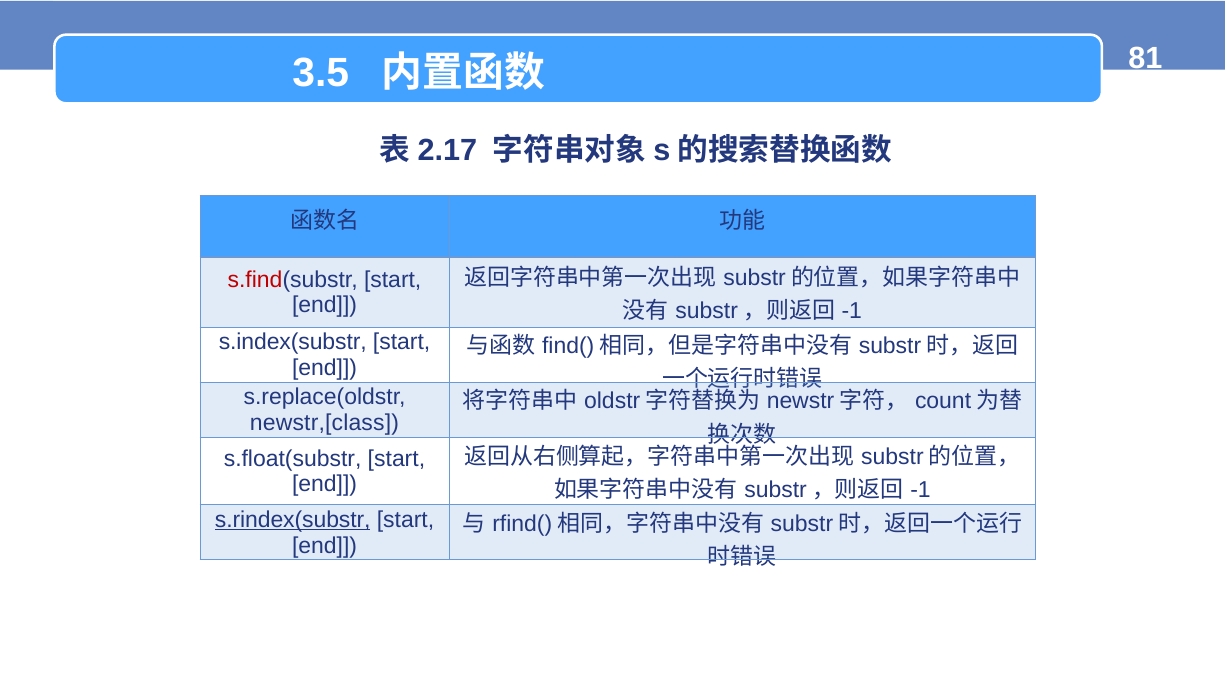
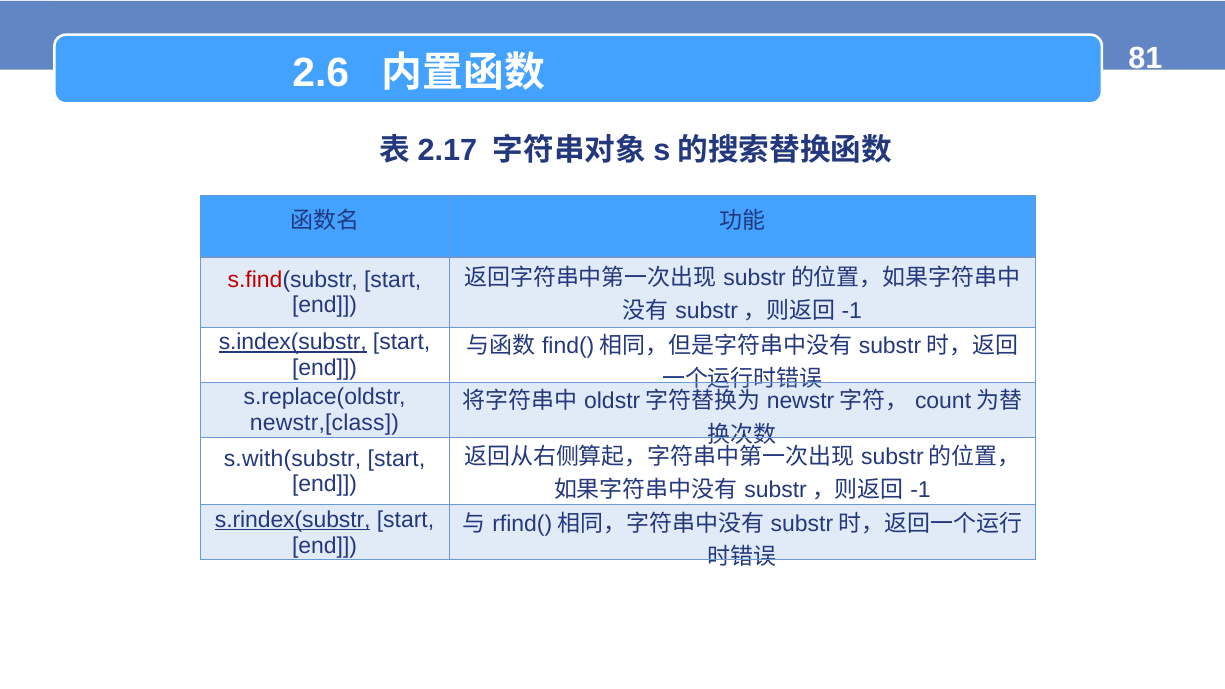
3.5: 3.5 -> 2.6 (321, 73)
s.index(substr underline: none -> present (293, 342)
s.float(substr: s.float(substr -> s.with(substr (293, 459)
